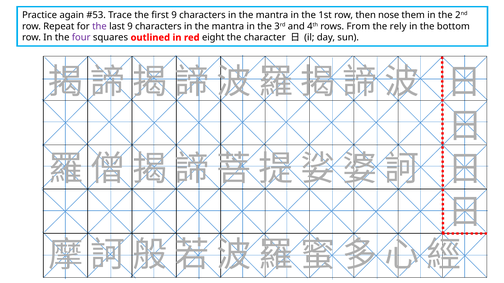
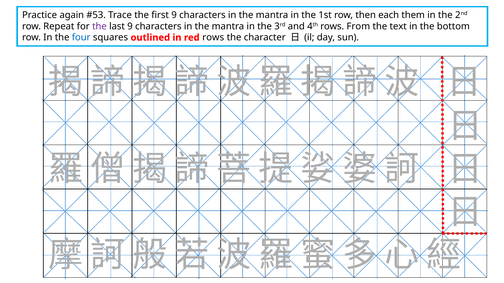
nose: nose -> each (389, 15)
rely: rely -> text (398, 26)
four colour: purple -> blue (81, 38)
red eight: eight -> rows (213, 38)
